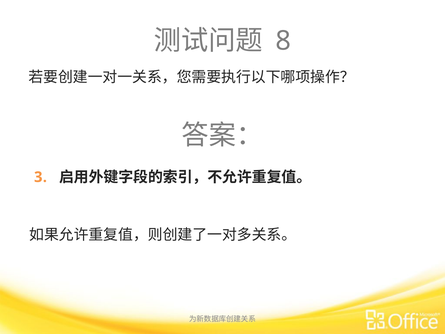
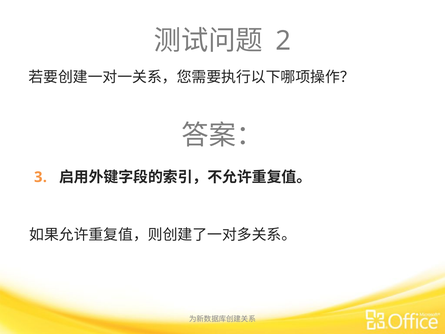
8: 8 -> 2 (283, 41)
